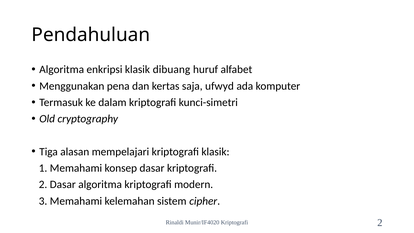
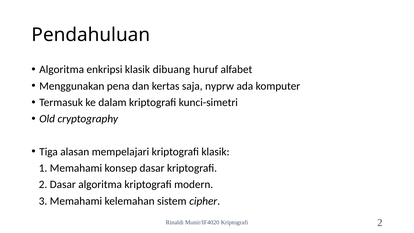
ufwyd: ufwyd -> nyprw (220, 86)
